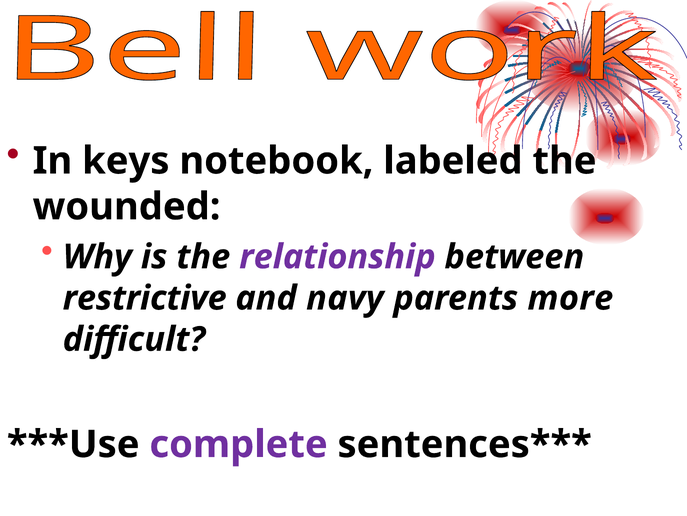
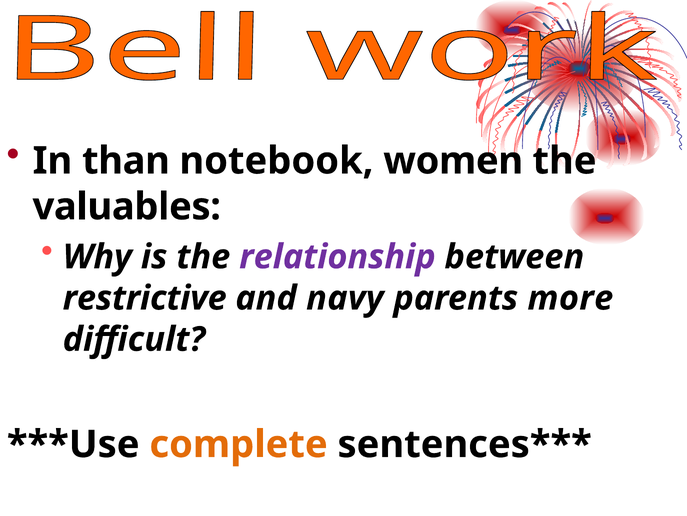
keys: keys -> than (126, 161)
labeled: labeled -> women (453, 161)
wounded: wounded -> valuables (127, 206)
complete colour: purple -> orange (239, 444)
